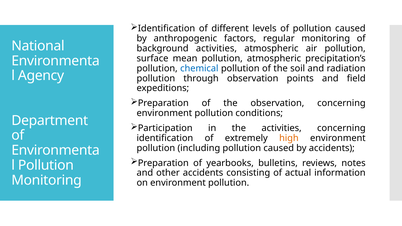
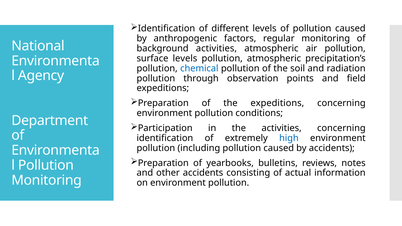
surface mean: mean -> levels (185, 58)
the observation: observation -> expeditions (277, 103)
high colour: orange -> blue (289, 138)
